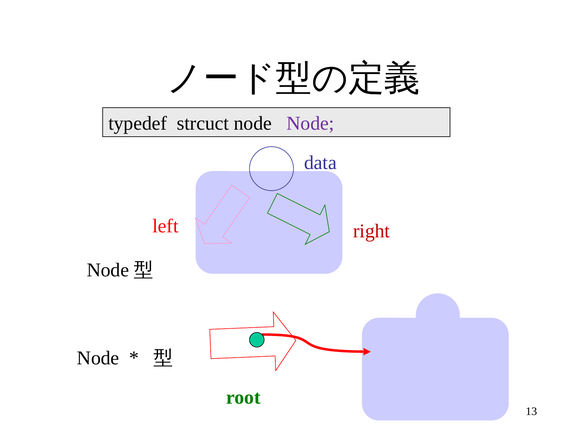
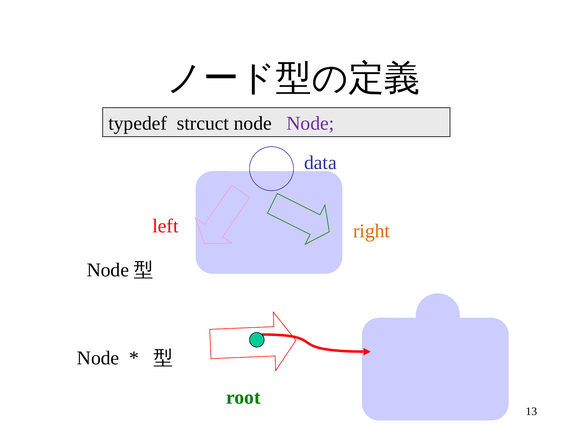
right colour: red -> orange (372, 231)
